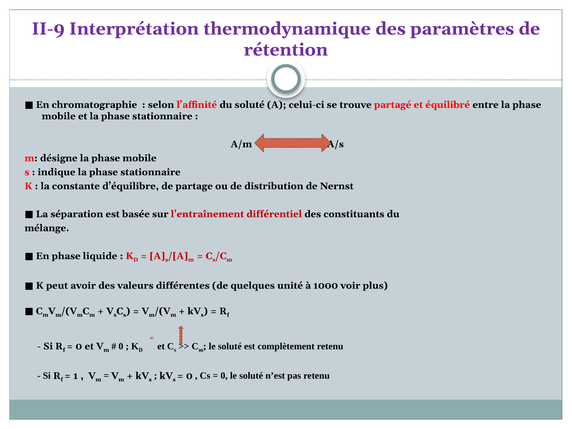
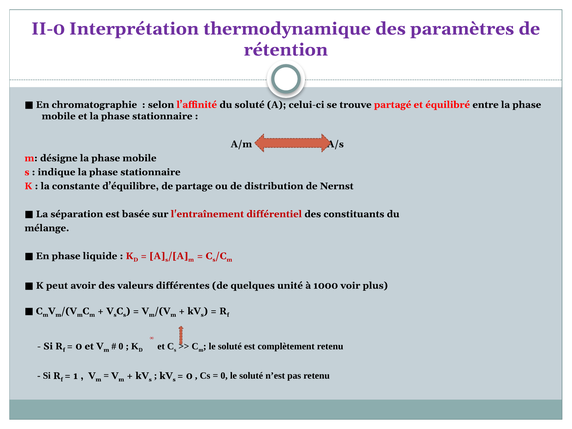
II-9: II-9 -> II-0 (48, 29)
